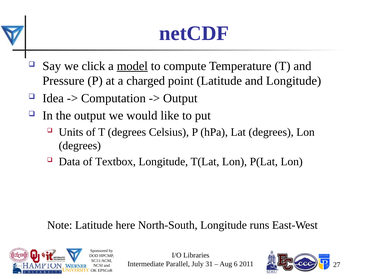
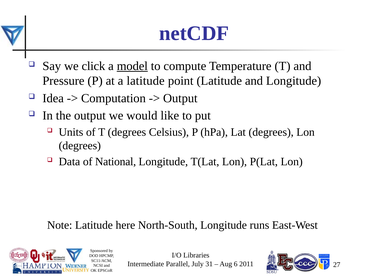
a charged: charged -> latitude (146, 81)
Textbox: Textbox -> National (116, 162)
